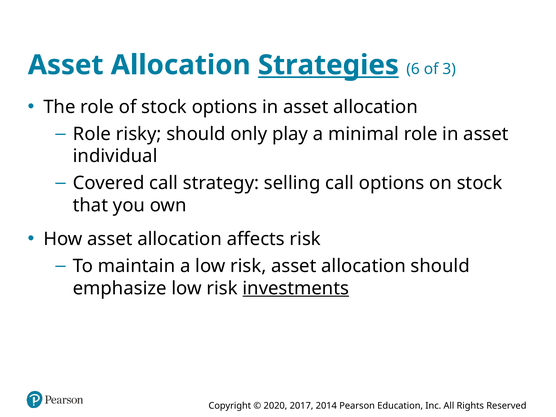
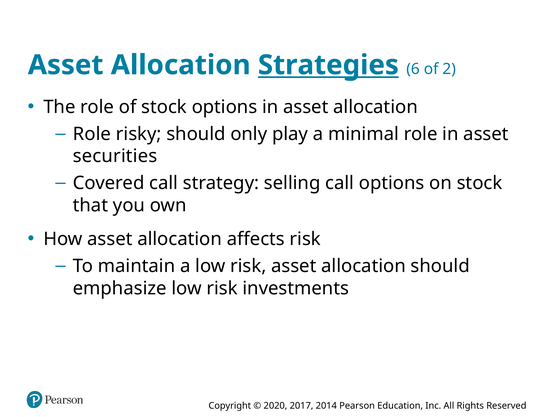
3: 3 -> 2 (449, 69)
individual: individual -> securities (115, 156)
investments underline: present -> none (296, 288)
